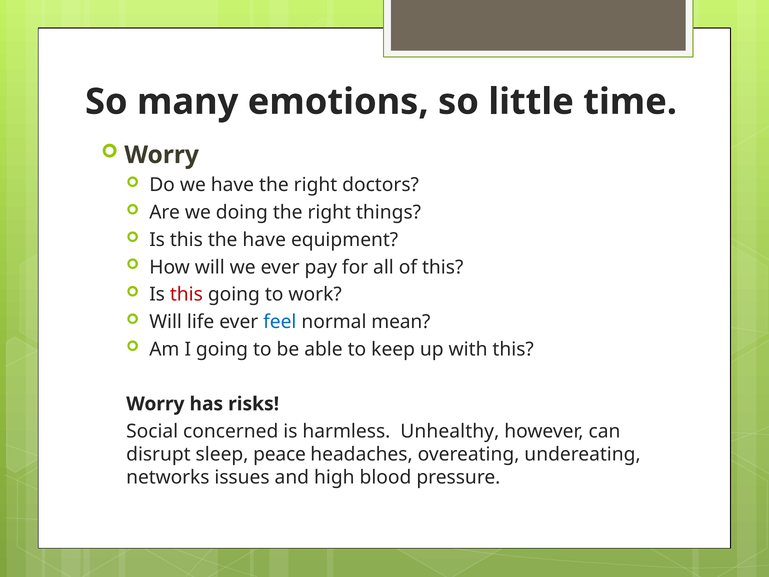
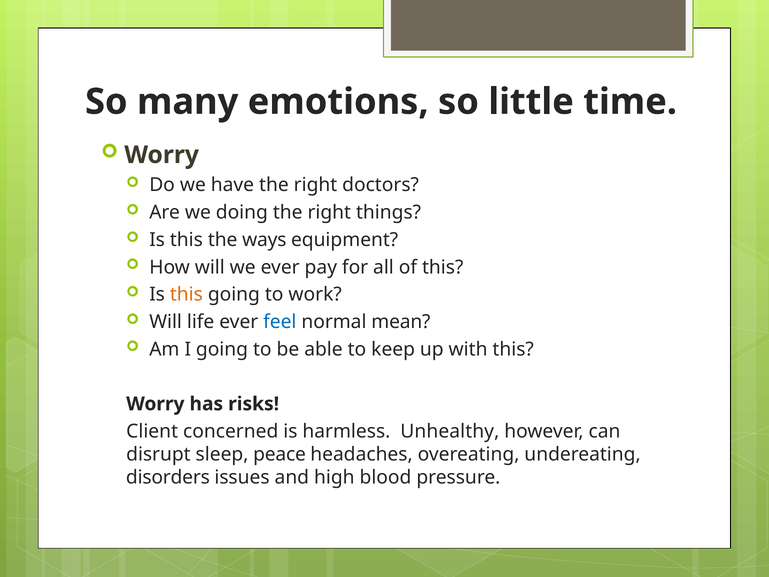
the have: have -> ways (264, 240)
this colour: red -> orange (186, 294)
Social: Social -> Client (152, 431)
networks: networks -> disorders (168, 477)
